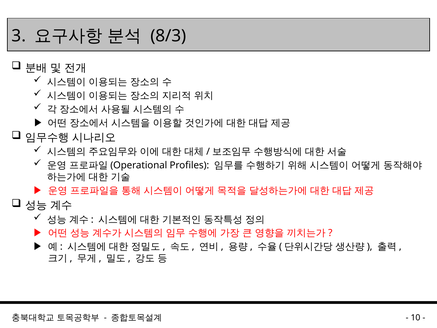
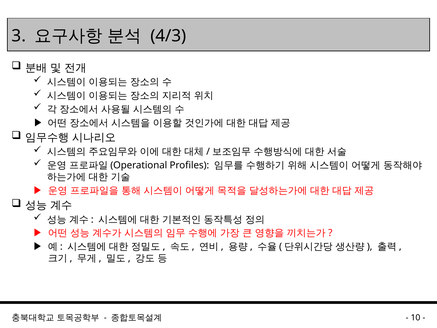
8/3: 8/3 -> 4/3 (168, 36)
